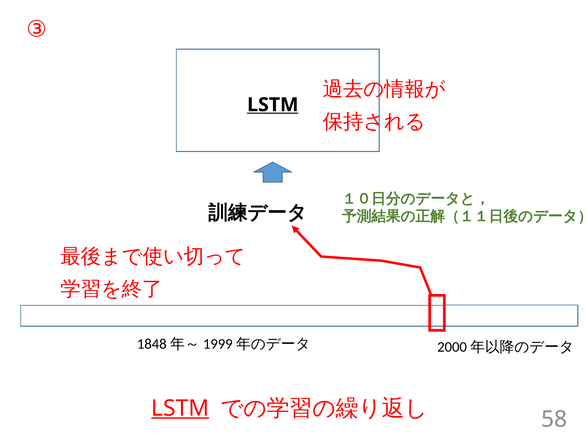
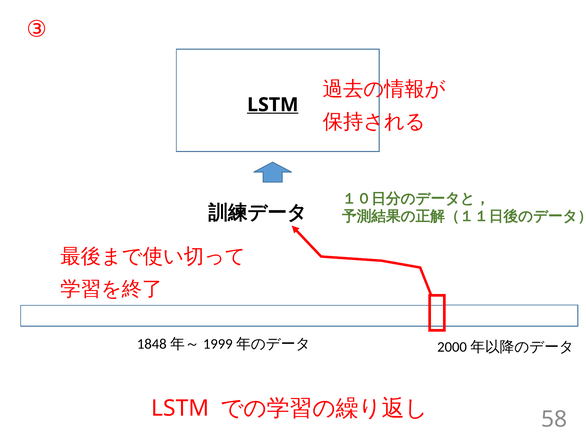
LSTM underline: present -> none (180, 408)
